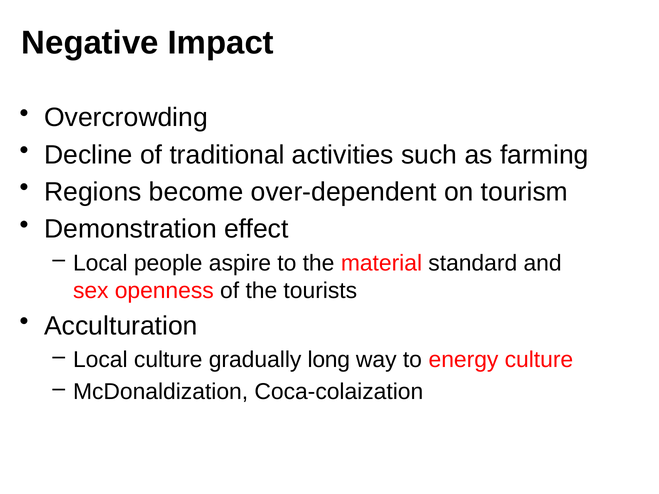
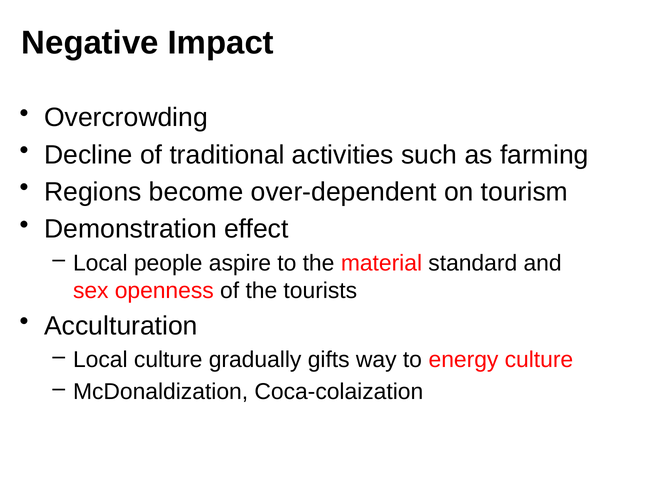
long: long -> gifts (329, 360)
